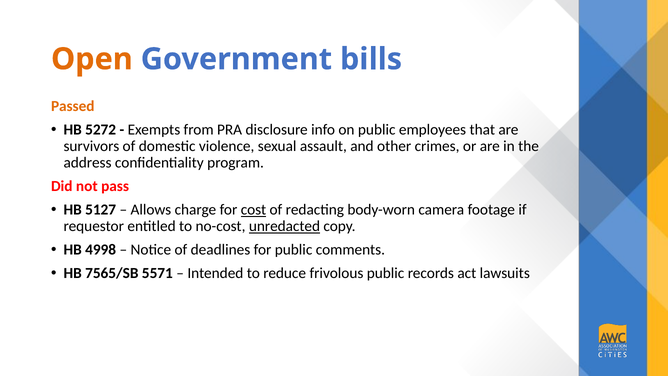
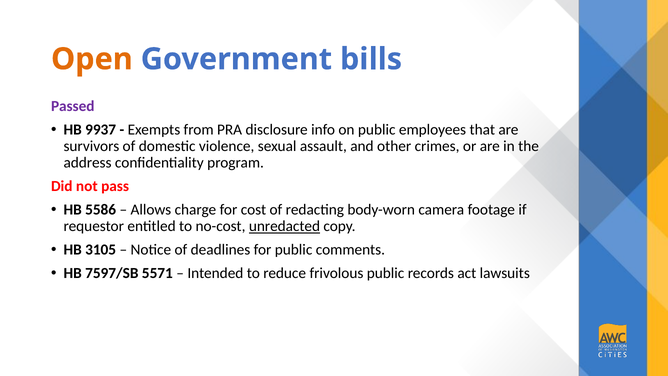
Passed colour: orange -> purple (73, 106)
5272: 5272 -> 9937 (101, 130)
5127: 5127 -> 5586 (101, 210)
cost underline: present -> none (254, 210)
4998: 4998 -> 3105 (101, 250)
7565/SB: 7565/SB -> 7597/SB (112, 273)
